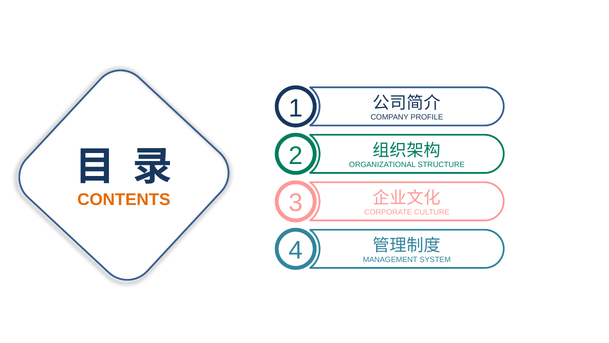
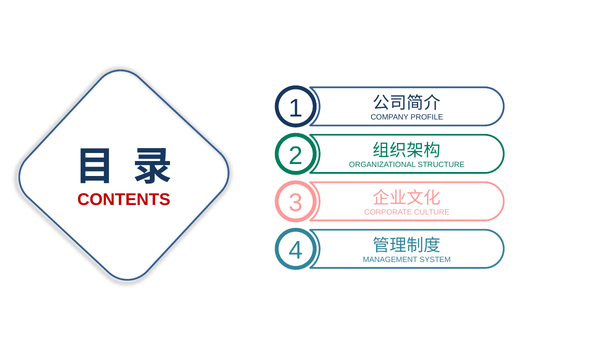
CONTENTS colour: orange -> red (124, 199)
